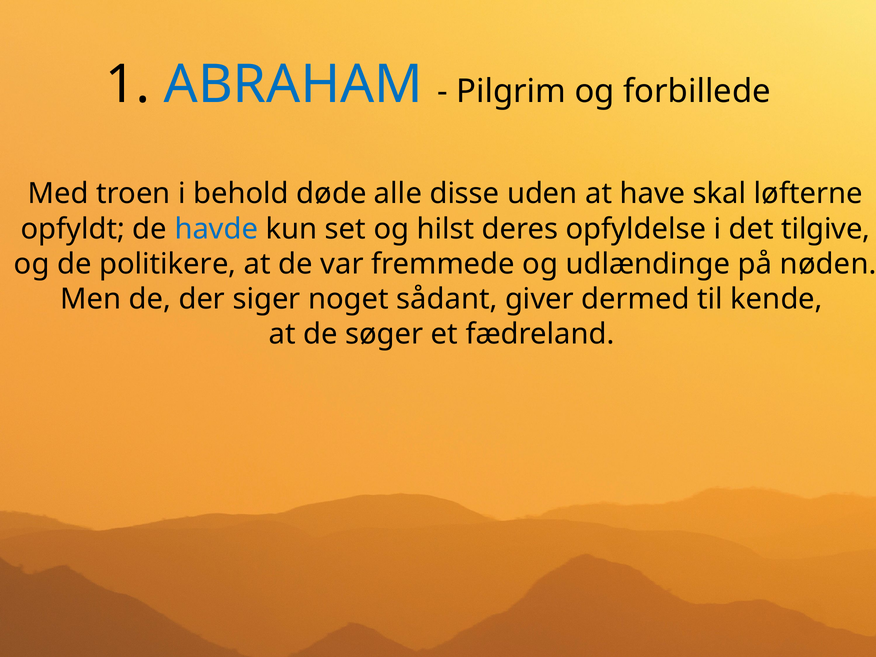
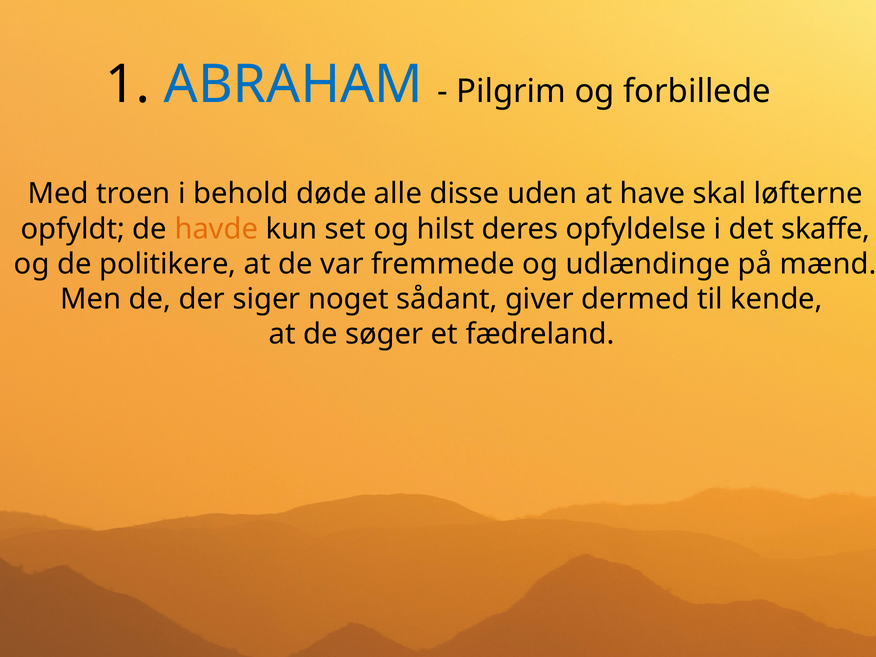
havde colour: blue -> orange (216, 229)
tilgive: tilgive -> skaffe (826, 229)
nøden: nøden -> mænd (828, 264)
